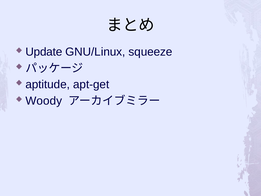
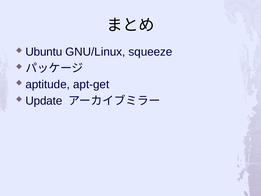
Update: Update -> Ubuntu (44, 52)
Woody: Woody -> Update (44, 101)
